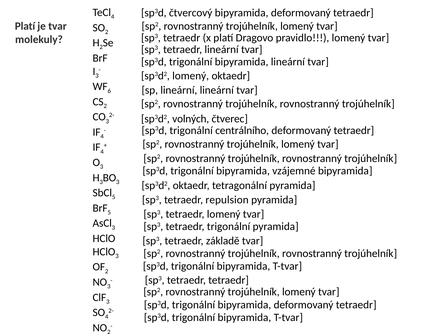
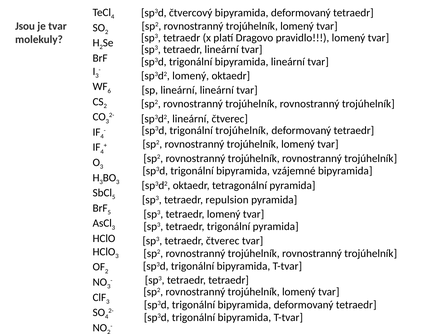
Platí: Platí -> Jsou (25, 26)
sp3d2 volných: volných -> lineární (191, 119)
trigonální centrálního: centrálního -> trojúhelník (242, 130)
tetraedr základě: základě -> čtverec (223, 241)
